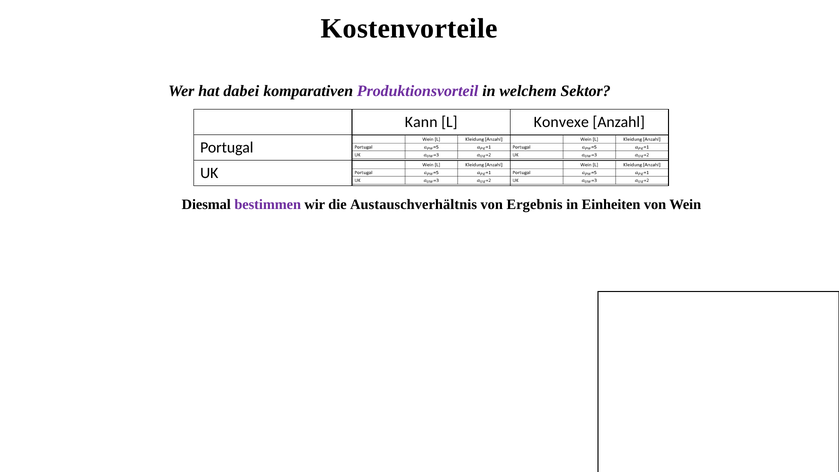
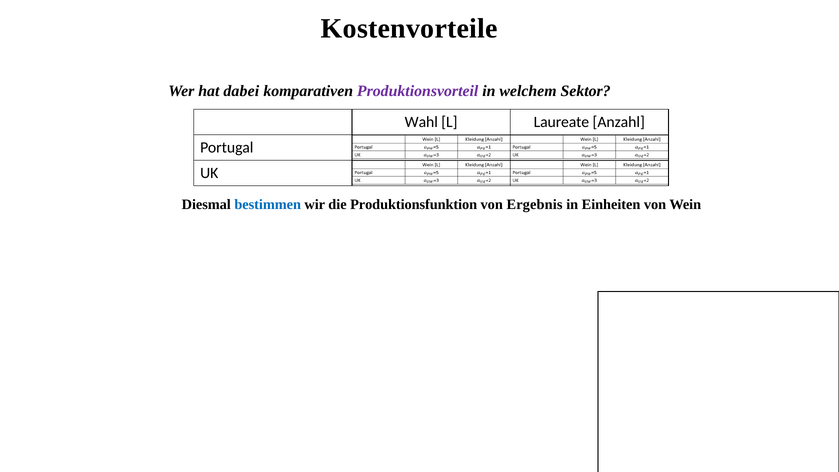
Kann: Kann -> Wahl (421, 122)
Konvexe: Konvexe -> Laureate (561, 122)
bestimmen colour: purple -> blue (268, 205)
Austauschverhältnis: Austauschverhältnis -> Produktionsfunktion (414, 205)
